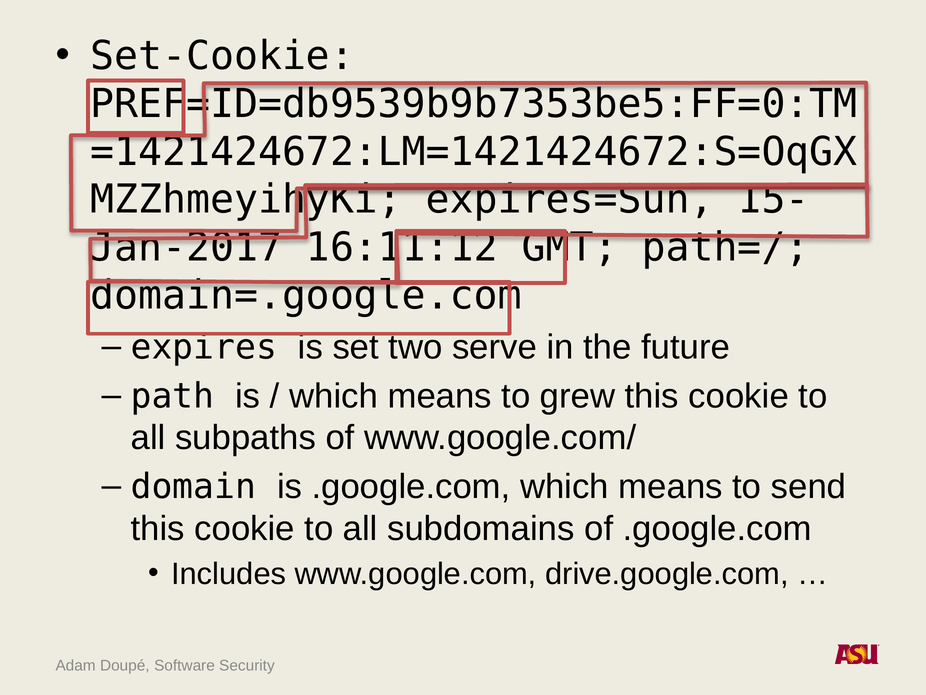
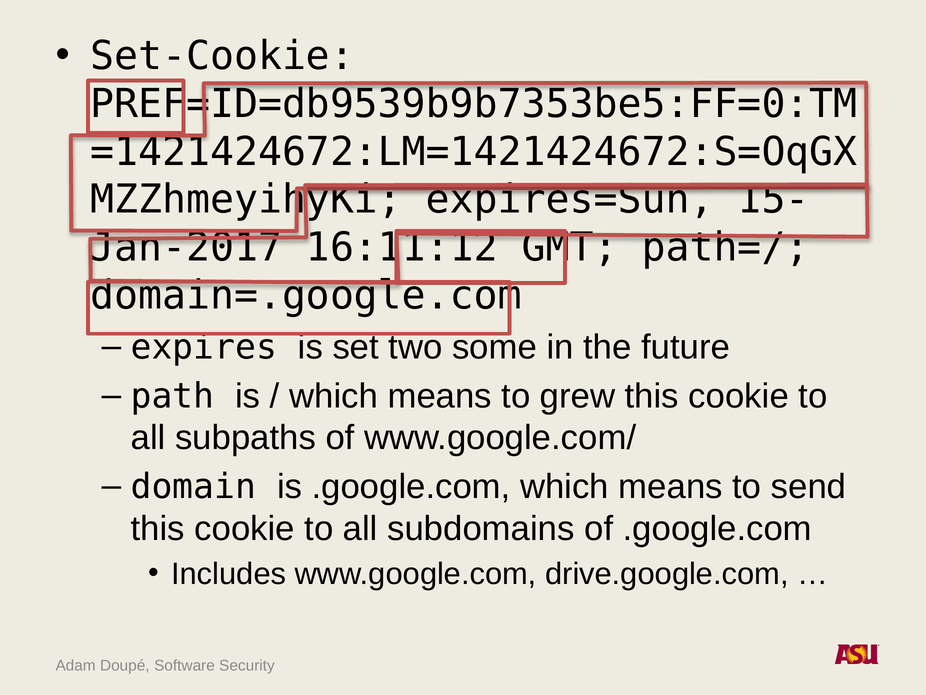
serve: serve -> some (495, 347)
